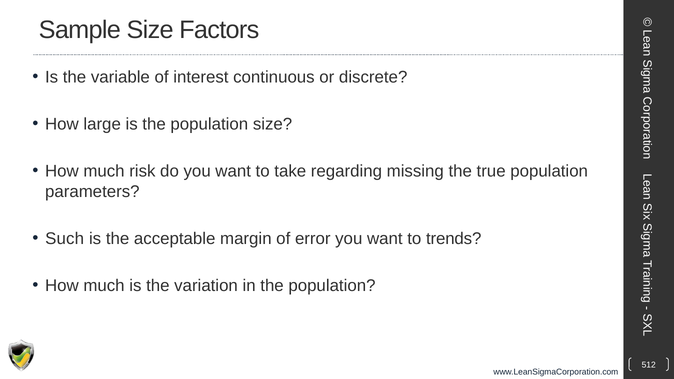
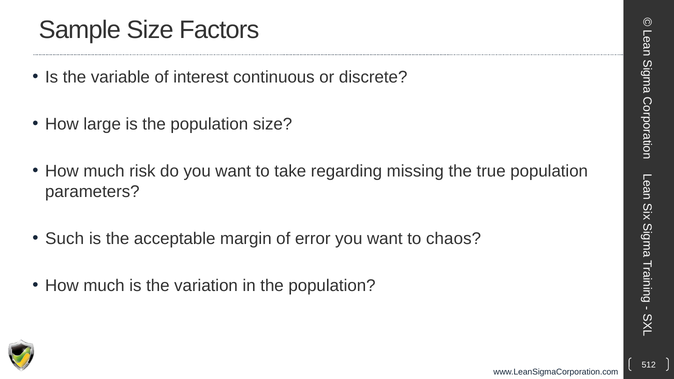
trends: trends -> chaos (454, 239)
